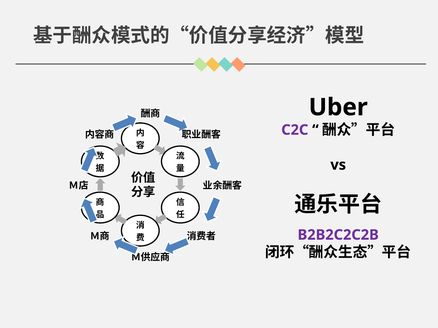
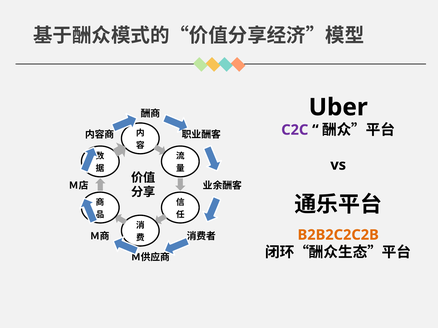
B2B2C2C2B colour: purple -> orange (338, 235)
